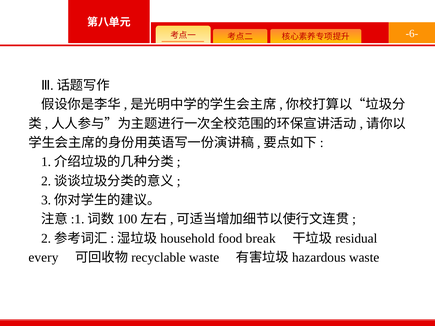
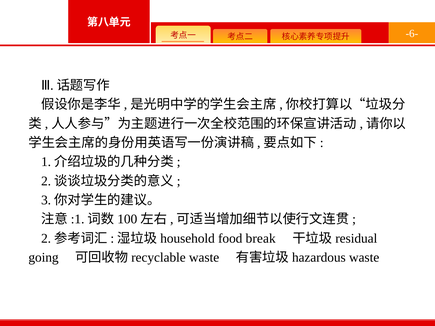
every: every -> going (44, 258)
